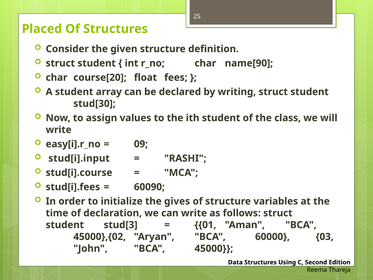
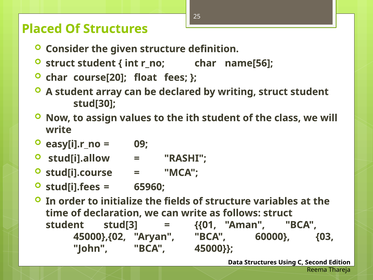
name[90: name[90 -> name[56 (249, 63)
stud[i].input: stud[i].input -> stud[i].allow (79, 158)
60090: 60090 -> 65960 (149, 187)
gives: gives -> fields (177, 201)
